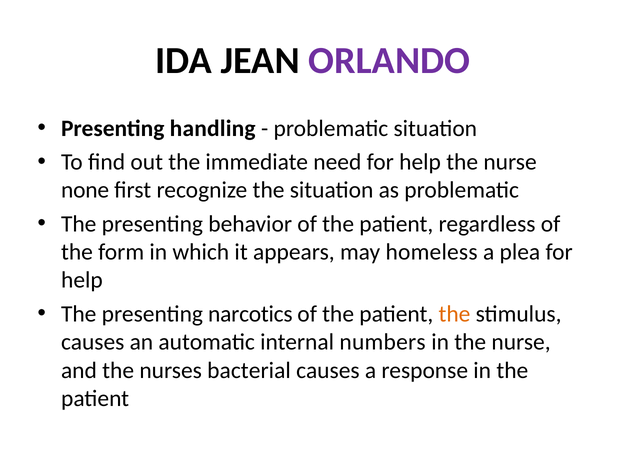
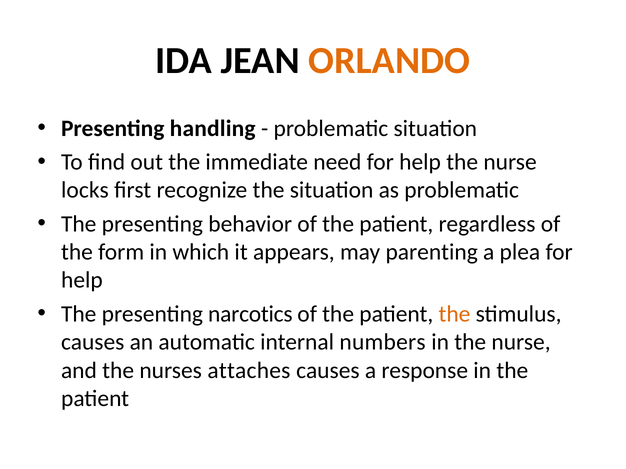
ORLANDO colour: purple -> orange (389, 61)
none: none -> locks (85, 190)
homeless: homeless -> parenting (432, 252)
bacterial: bacterial -> attaches (249, 371)
